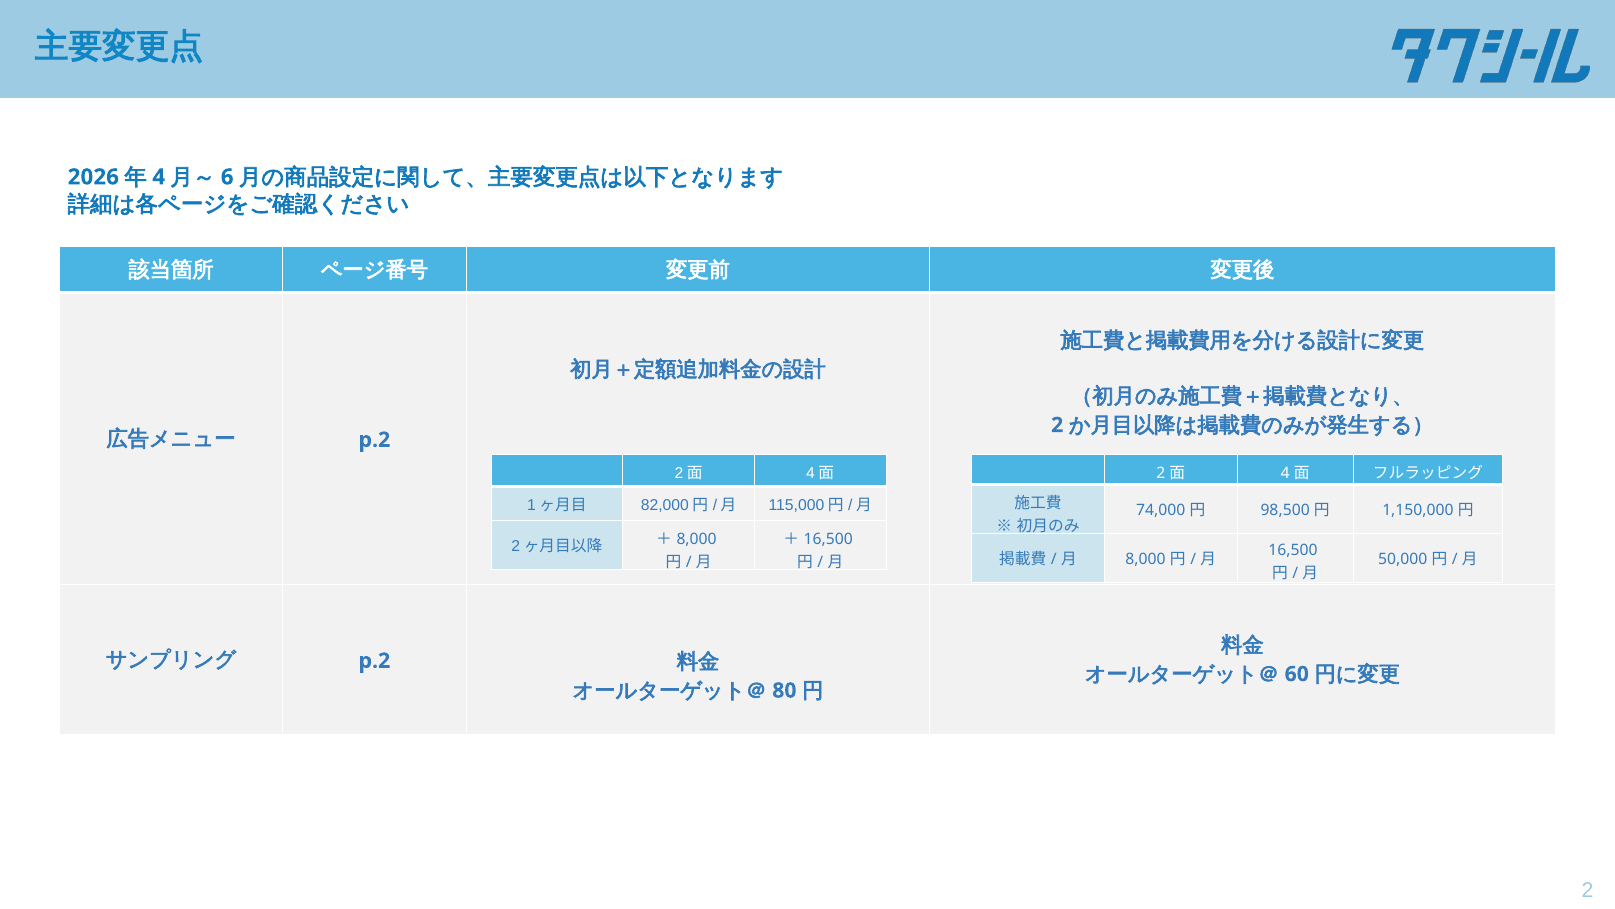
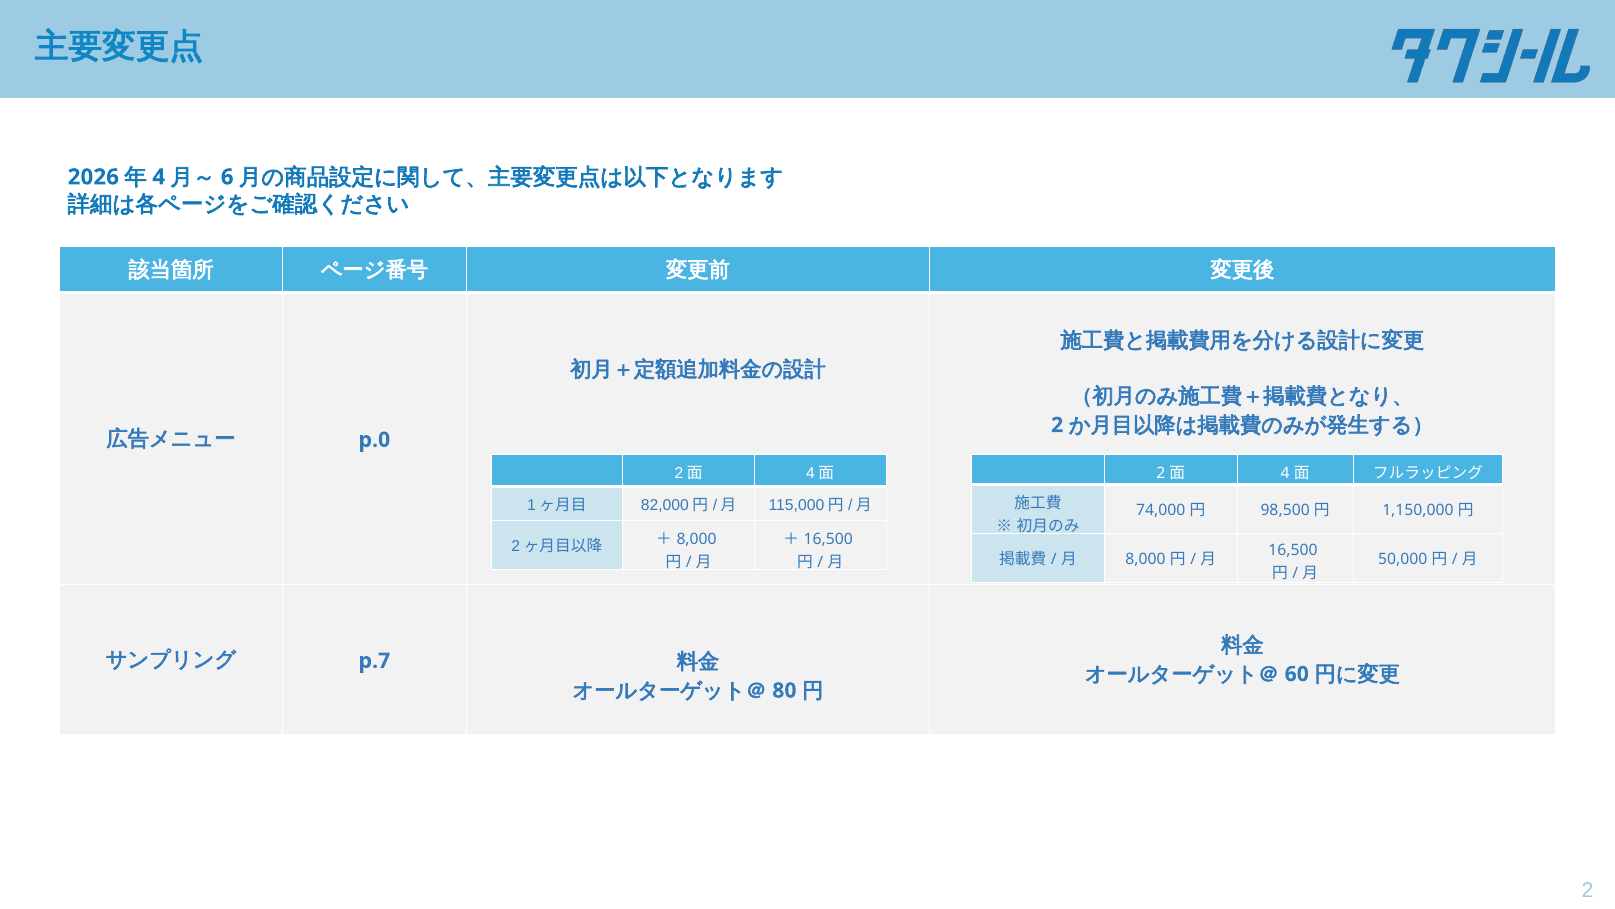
p.2: p.2 -> p.0 (374, 440)
p.2: p.2 -> p.7 (374, 660)
